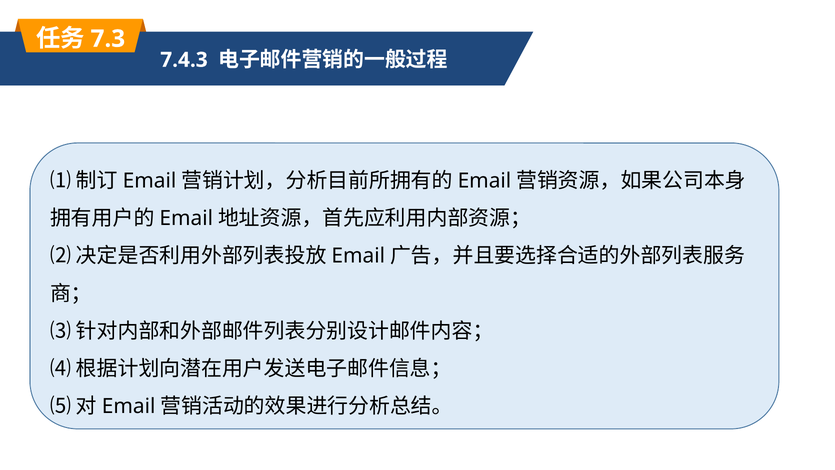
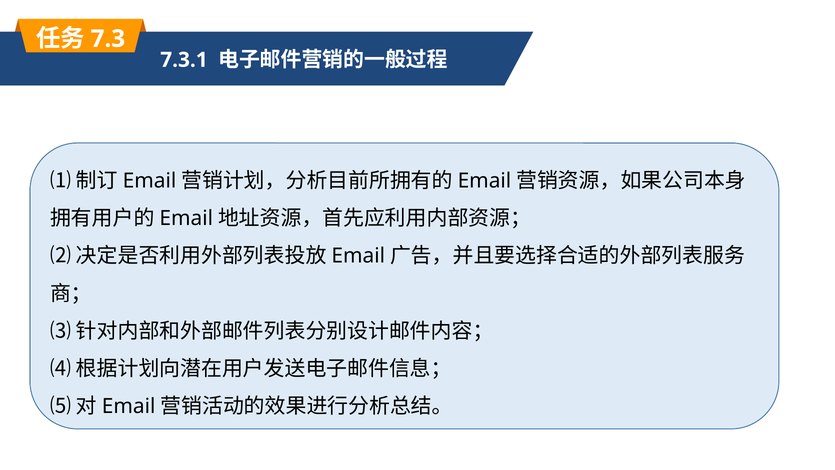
7.4.3: 7.4.3 -> 7.3.1 (184, 60)
